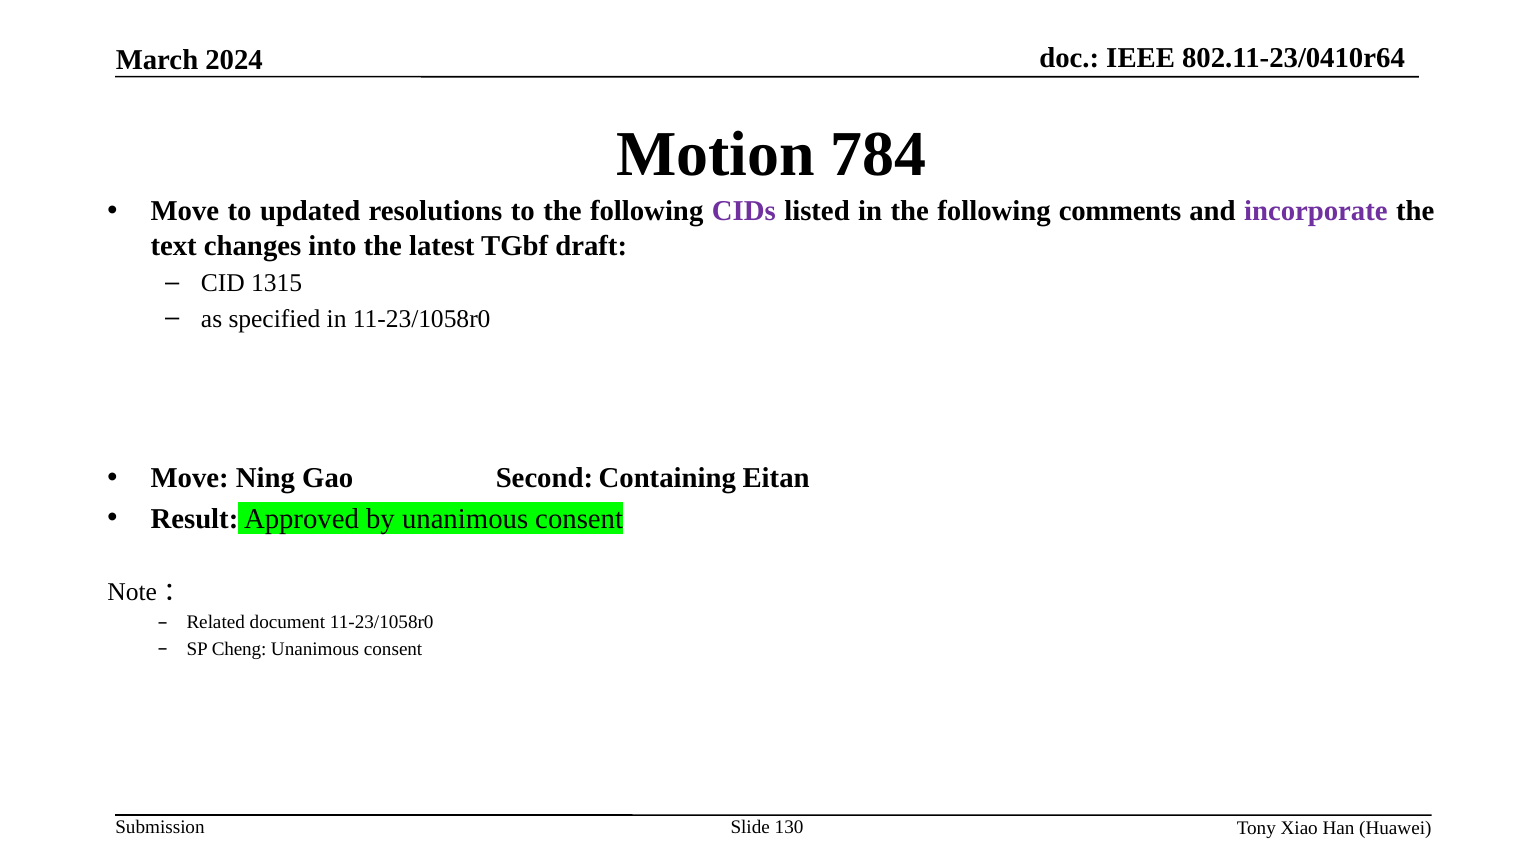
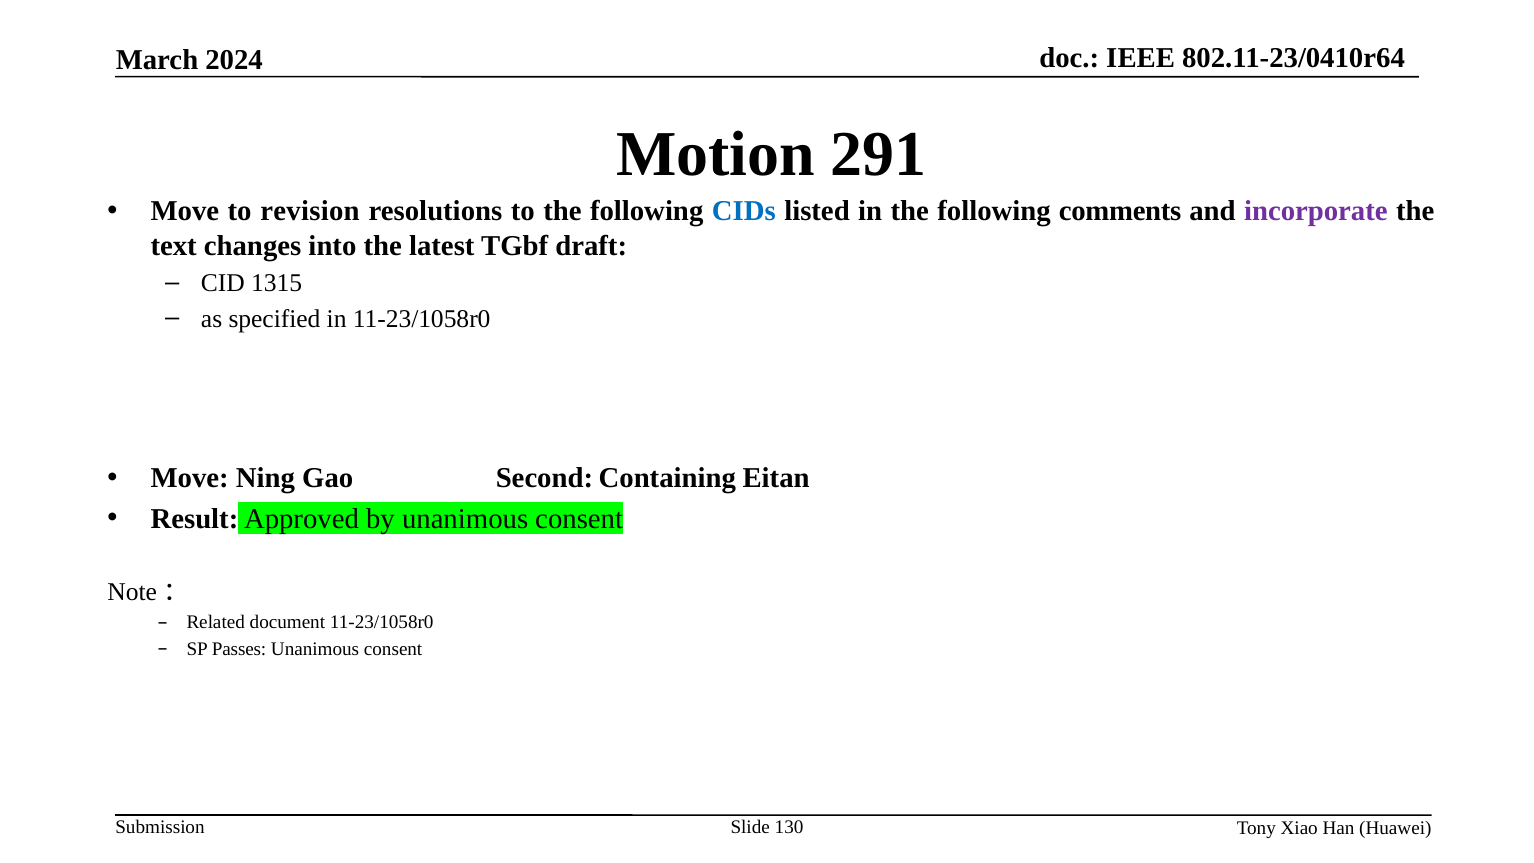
784: 784 -> 291 (879, 154)
updated: updated -> revision (310, 211)
CIDs colour: purple -> blue (744, 211)
Cheng: Cheng -> Passes (239, 649)
